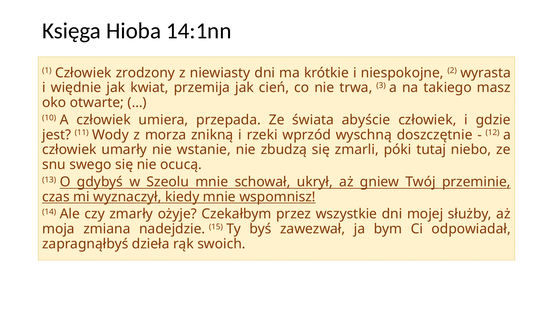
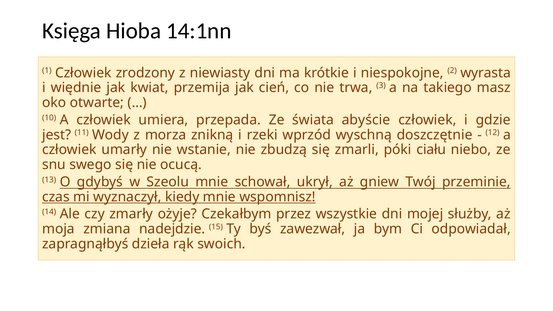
tutaj: tutaj -> ciału (431, 150)
